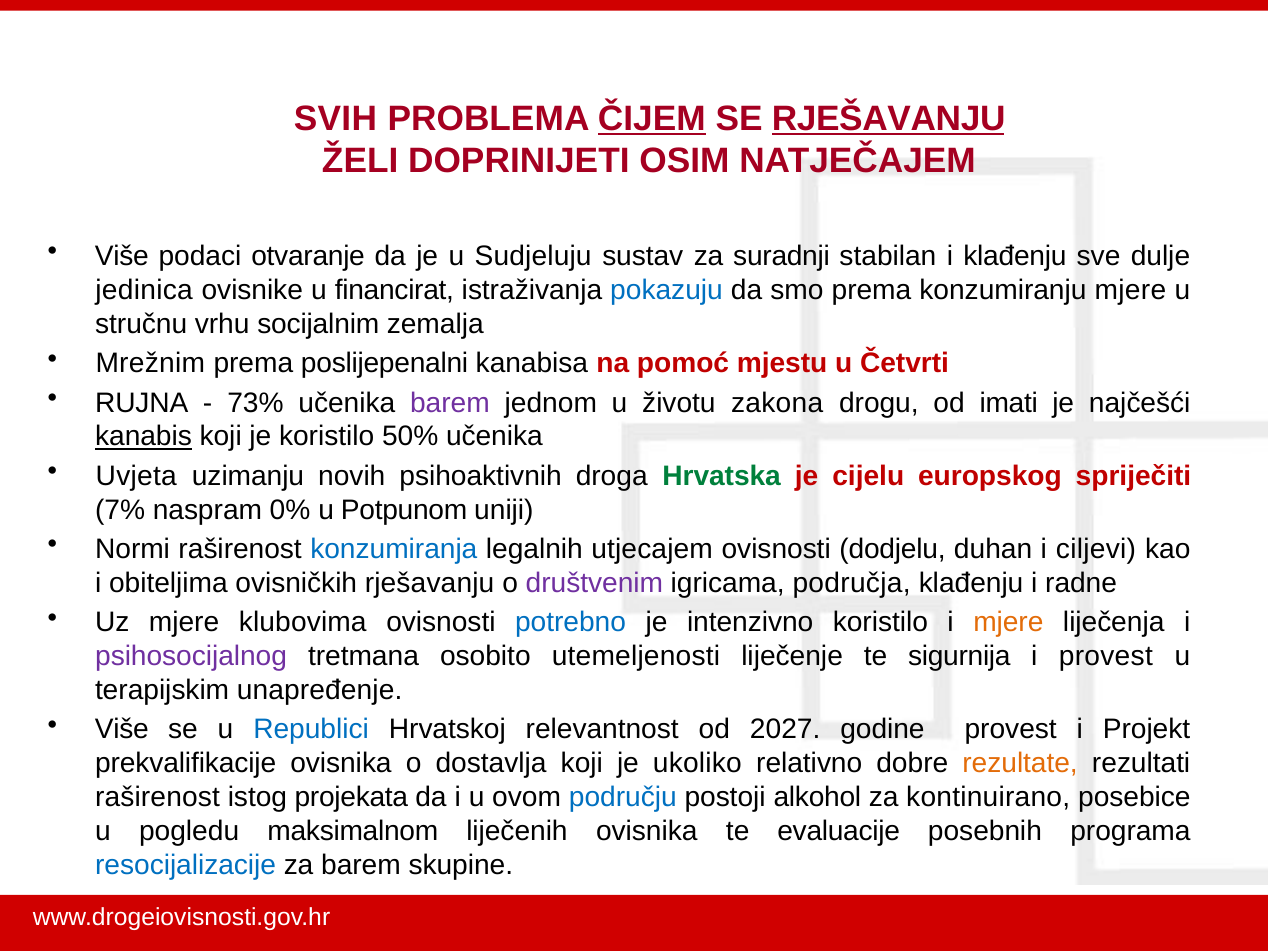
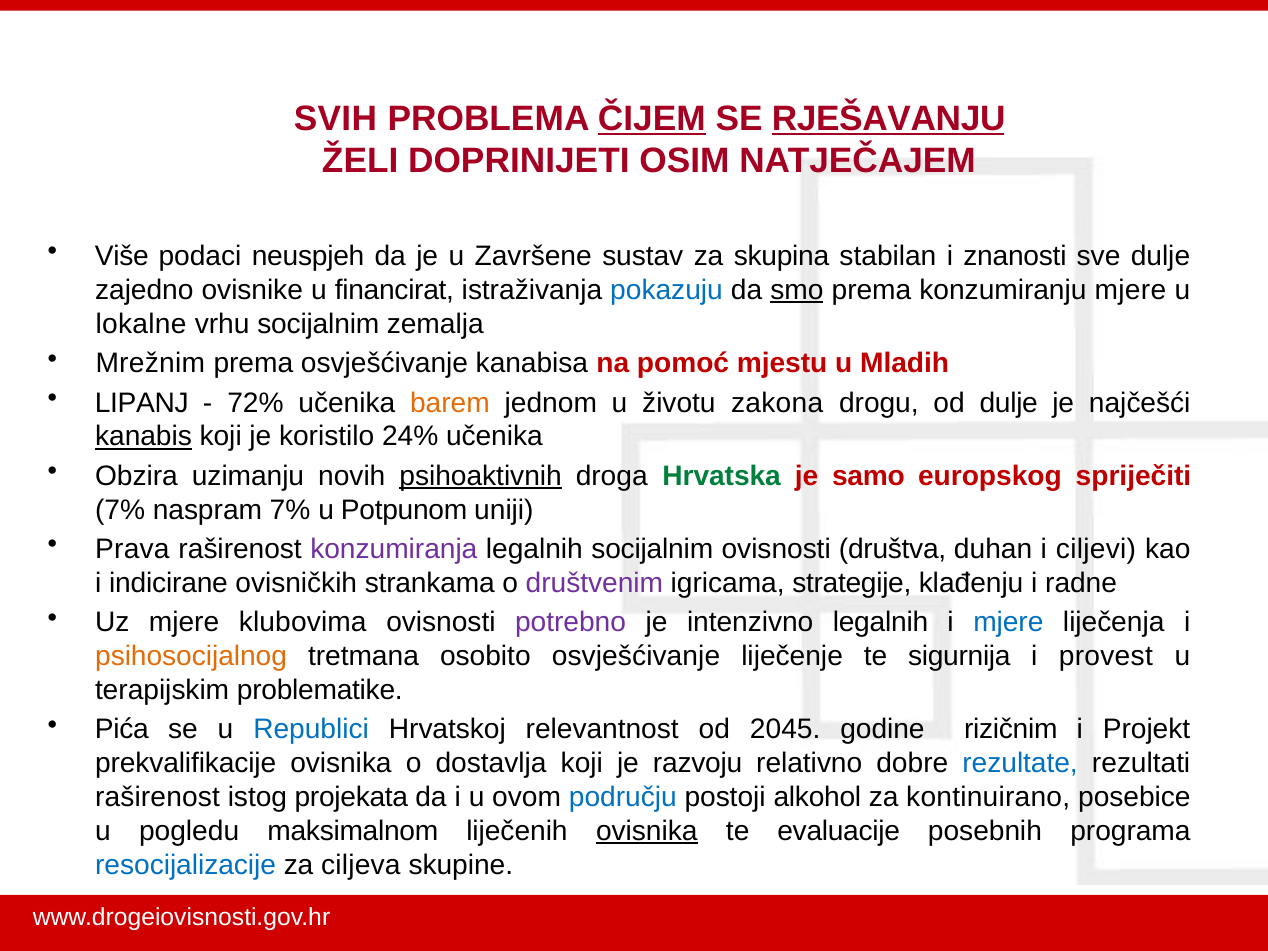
otvaranje: otvaranje -> neuspjeh (308, 256)
Sudjeluju: Sudjeluju -> Završene (533, 256)
suradnji: suradnji -> skupina (782, 256)
i klađenju: klađenju -> znanosti (1015, 256)
jedinica: jedinica -> zajedno (144, 290)
smo underline: none -> present (797, 290)
stručnu: stručnu -> lokalne (141, 324)
prema poslijepenalni: poslijepenalni -> osvješćivanje (384, 363)
Četvrti: Četvrti -> Mladih (905, 363)
RUJNA: RUJNA -> LIPANJ (142, 403)
73%: 73% -> 72% (255, 403)
barem colour: purple -> orange (450, 403)
od imati: imati -> dulje (1009, 403)
50%: 50% -> 24% (410, 437)
Uvjeta: Uvjeta -> Obzira (136, 476)
psihoaktivnih underline: none -> present (481, 476)
cijelu: cijelu -> samo (868, 476)
naspram 0%: 0% -> 7% (290, 510)
Normi: Normi -> Prava (132, 549)
konzumiranja colour: blue -> purple (394, 549)
legalnih utjecajem: utjecajem -> socijalnim (652, 549)
dodjelu: dodjelu -> društva (893, 549)
obiteljima: obiteljima -> indicirane (168, 583)
ovisničkih rješavanju: rješavanju -> strankama (430, 583)
područja: područja -> strategije (852, 583)
potrebno colour: blue -> purple (571, 623)
intenzivno koristilo: koristilo -> legalnih (880, 623)
mjere colour: orange -> blue (1008, 623)
psihosocijalnog colour: purple -> orange (191, 656)
osobito utemeljenosti: utemeljenosti -> osvješćivanje (636, 656)
unapređenje: unapređenje -> problematike (320, 690)
Više: Više -> Pića (122, 730)
2027: 2027 -> 2045 (785, 730)
godine provest: provest -> rizičnim (1011, 730)
ukoliko: ukoliko -> razvoju (698, 763)
rezultate colour: orange -> blue (1020, 763)
ovisnika underline: none -> present (647, 831)
za barem: barem -> ciljeva (361, 865)
